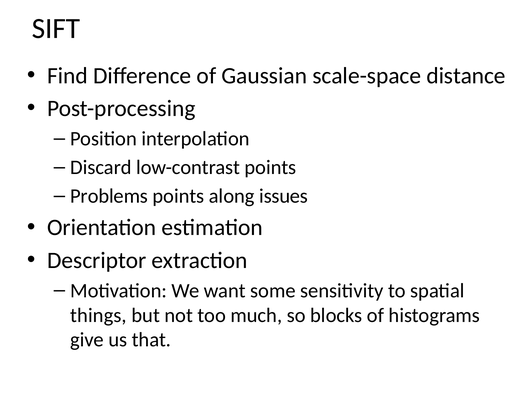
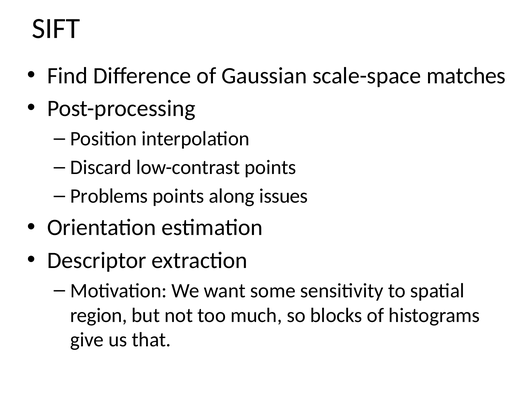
distance: distance -> matches (466, 76)
things: things -> region (99, 315)
